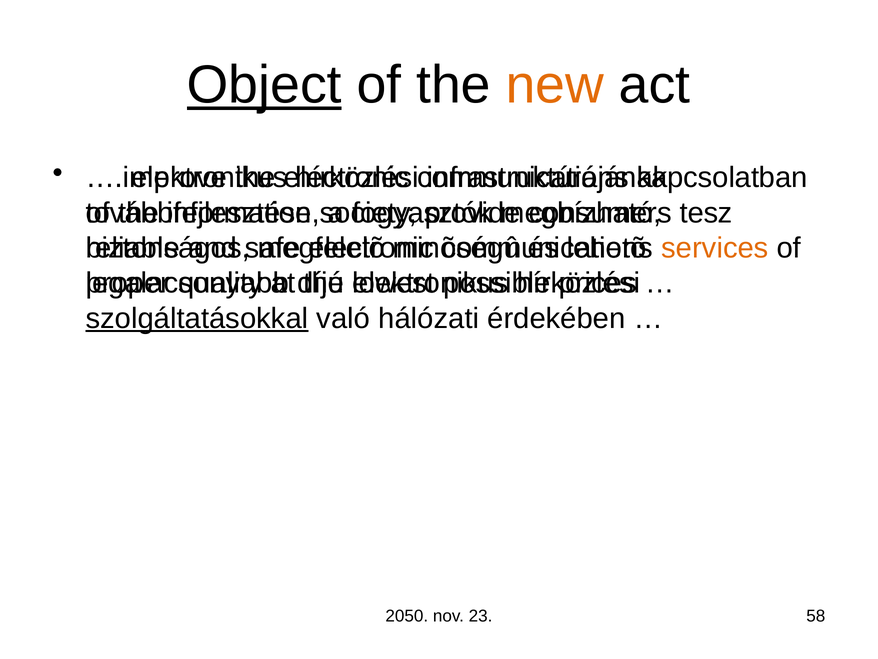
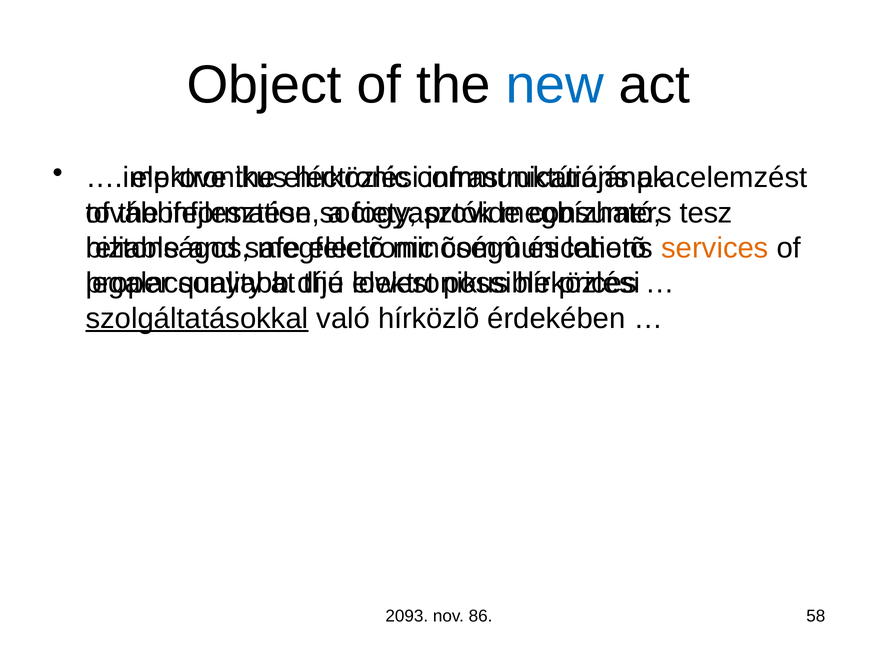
Object underline: present -> none (264, 85)
new colour: orange -> blue (555, 85)
kapcsolatban: kapcsolatban -> piacelemzést (722, 178)
hálózati: hálózati -> hírközlõ (429, 318)
2050: 2050 -> 2093 (407, 615)
23: 23 -> 86 (481, 615)
